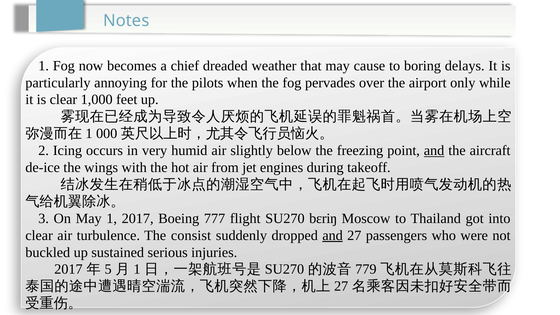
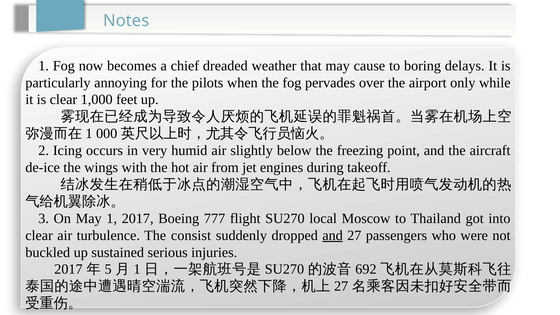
and underline: present -> none (434, 151)
bɛriŋ: bɛriŋ -> local (323, 218)
779: 779 -> 692 (366, 269)
